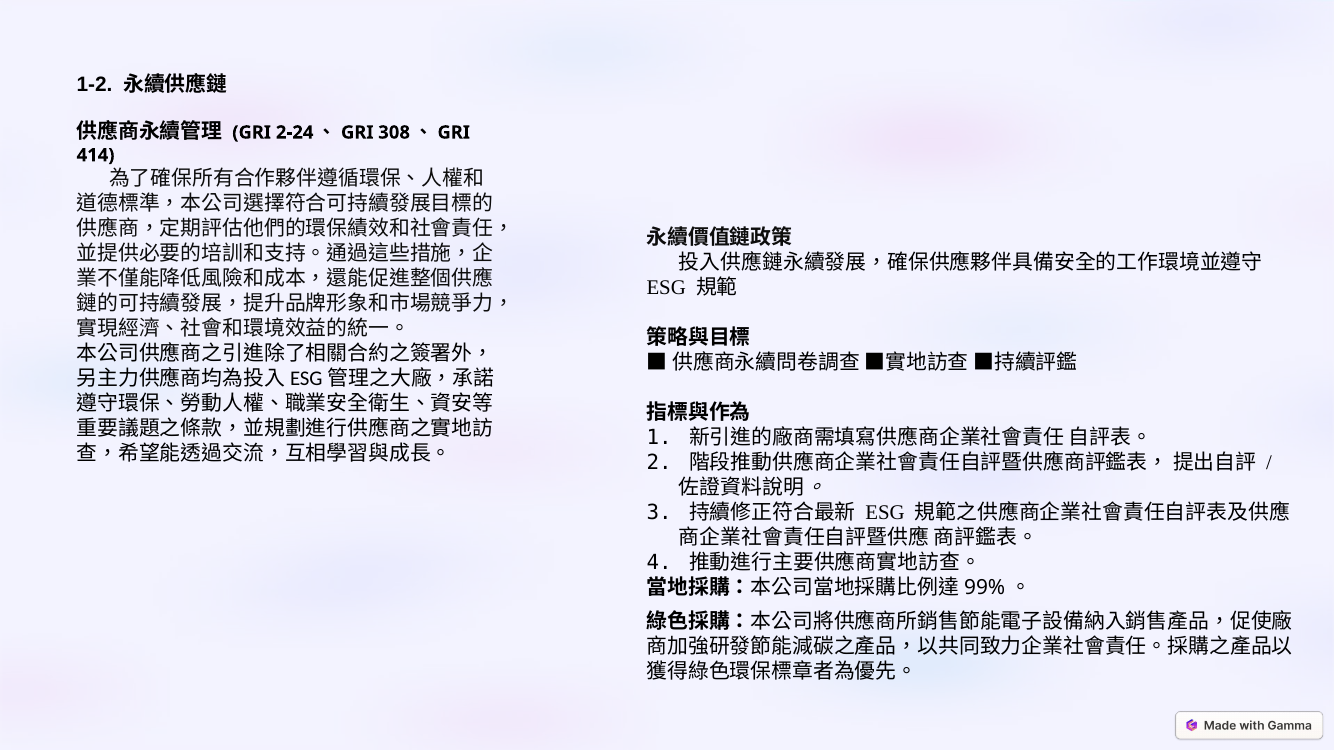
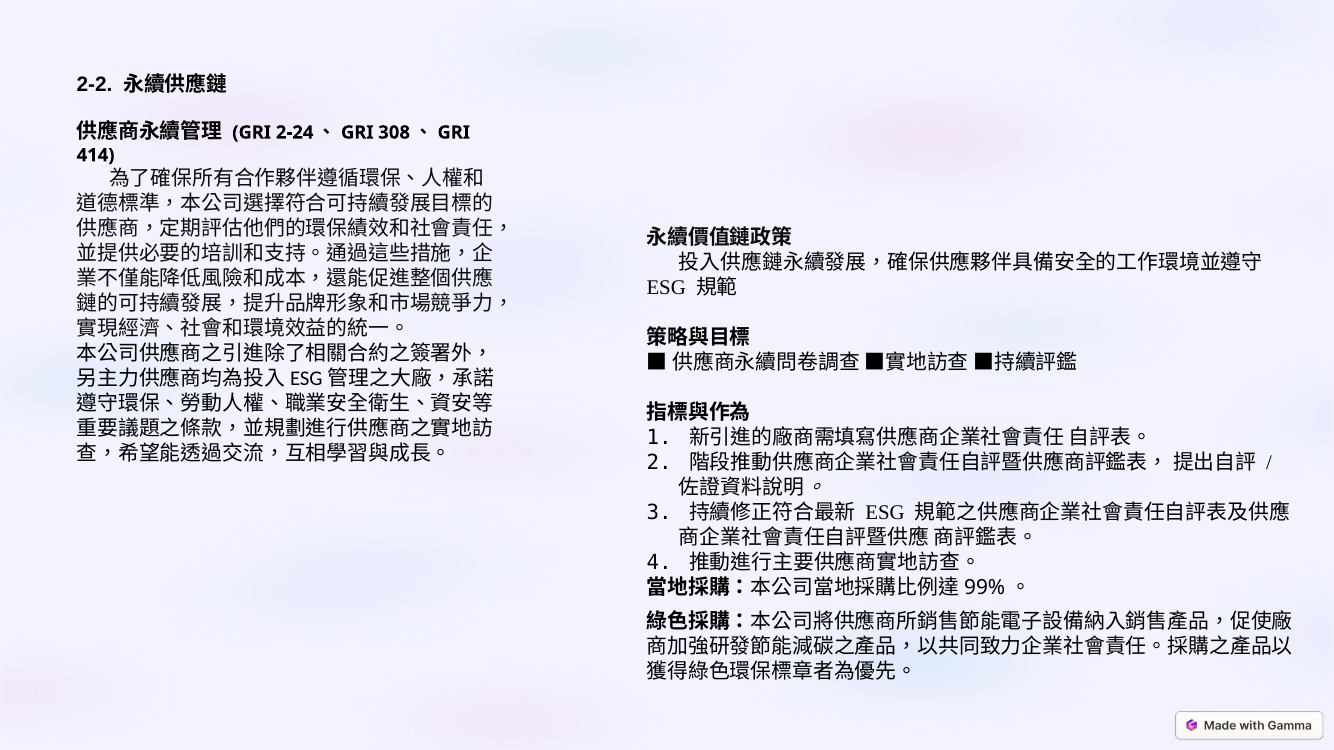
1-2: 1-2 -> 2-2 (95, 85)
